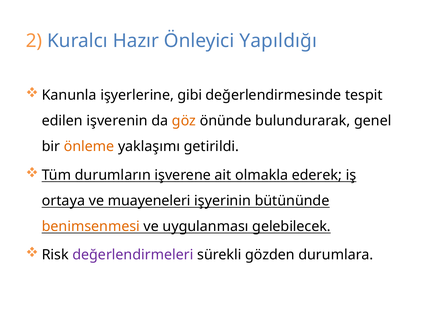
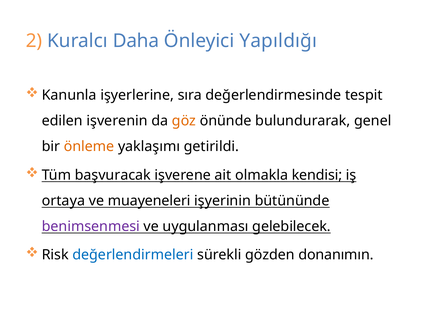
Hazır: Hazır -> Daha (136, 41)
gibi: gibi -> sıra (190, 95)
durumların: durumların -> başvuracak (113, 175)
ederek: ederek -> kendisi (317, 175)
benimsenmesi colour: orange -> purple (91, 226)
değerlendirmeleri colour: purple -> blue (133, 255)
durumlara: durumlara -> donanımın (336, 255)
